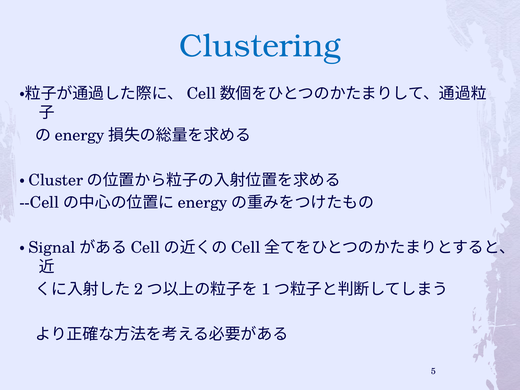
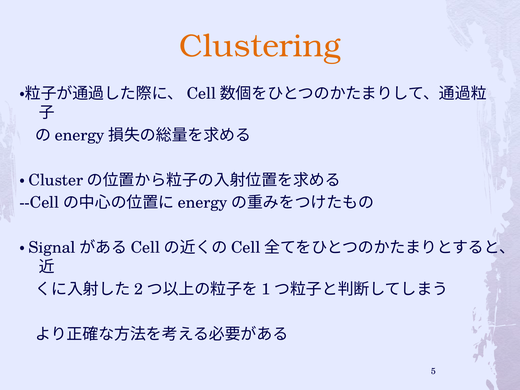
Clustering colour: blue -> orange (260, 46)
